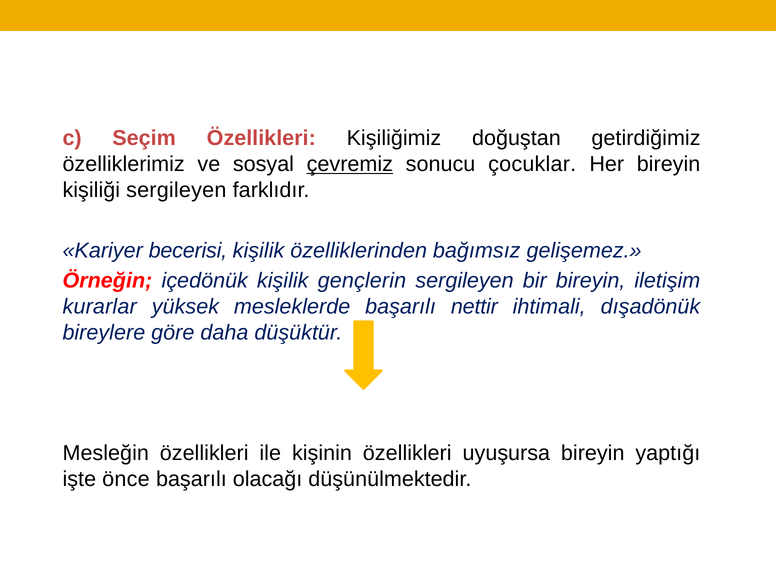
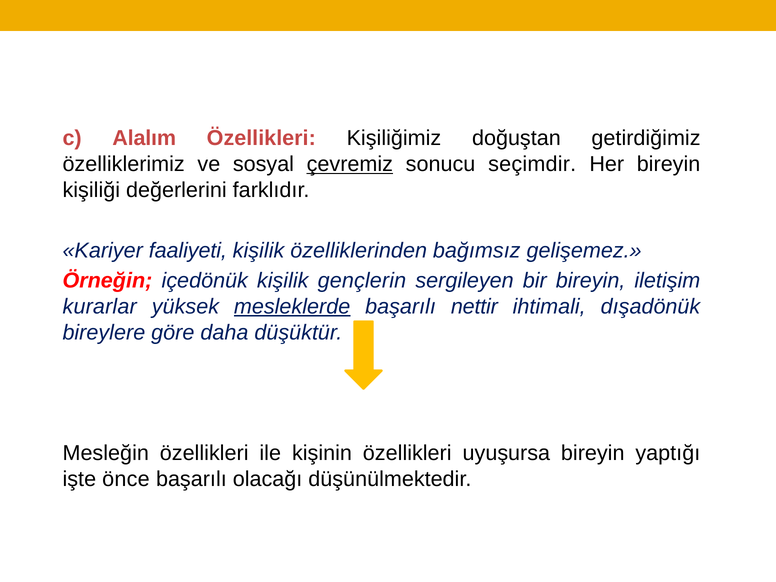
Seçim: Seçim -> Alalım (144, 138)
çocuklar: çocuklar -> seçimdir (532, 164)
kişiliği sergileyen: sergileyen -> değerlerini (176, 190)
becerisi: becerisi -> faaliyeti (188, 250)
mesleklerde underline: none -> present (292, 307)
